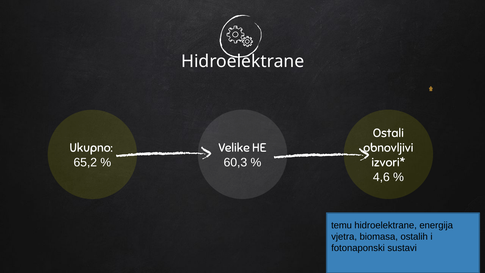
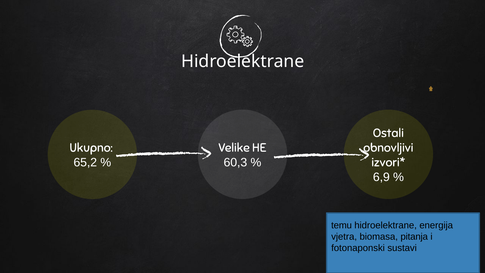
4,6: 4,6 -> 6,9 (381, 177)
ostalih: ostalih -> pitanja (414, 237)
